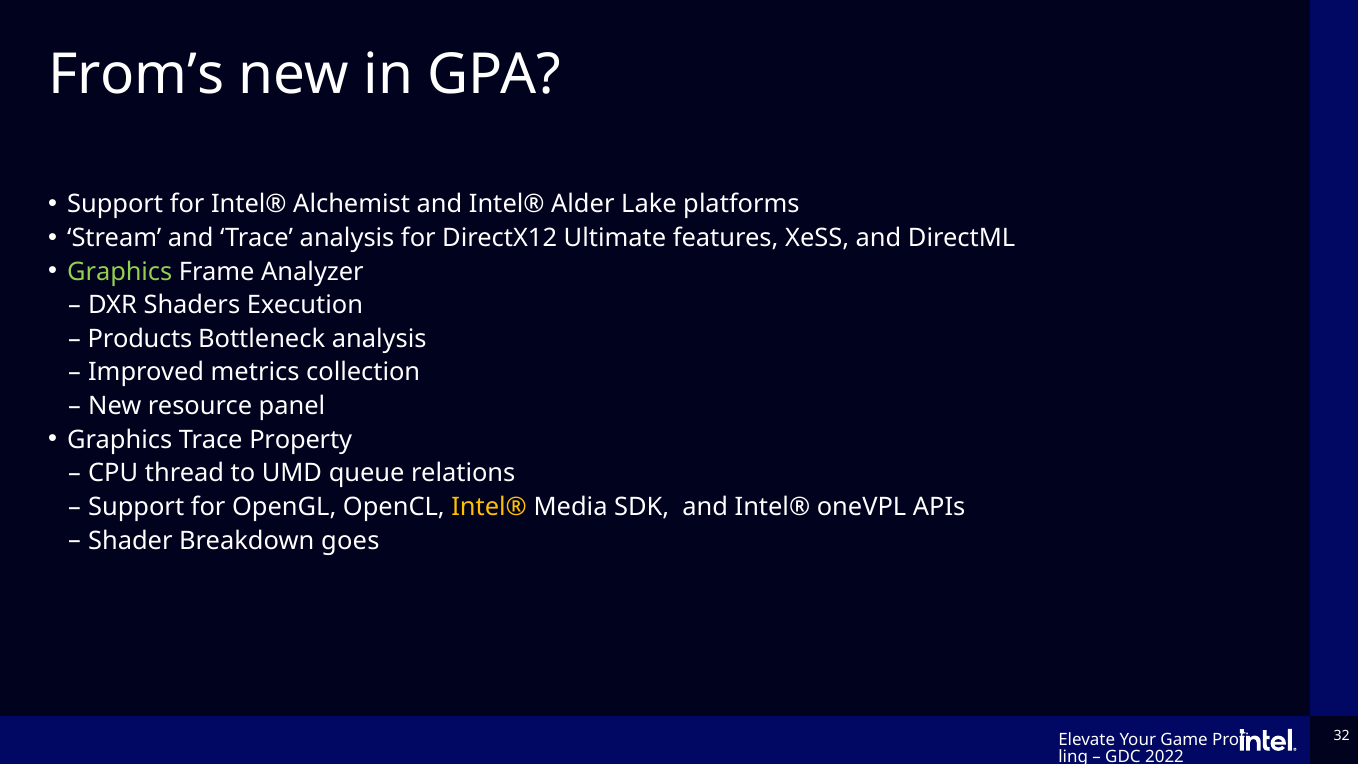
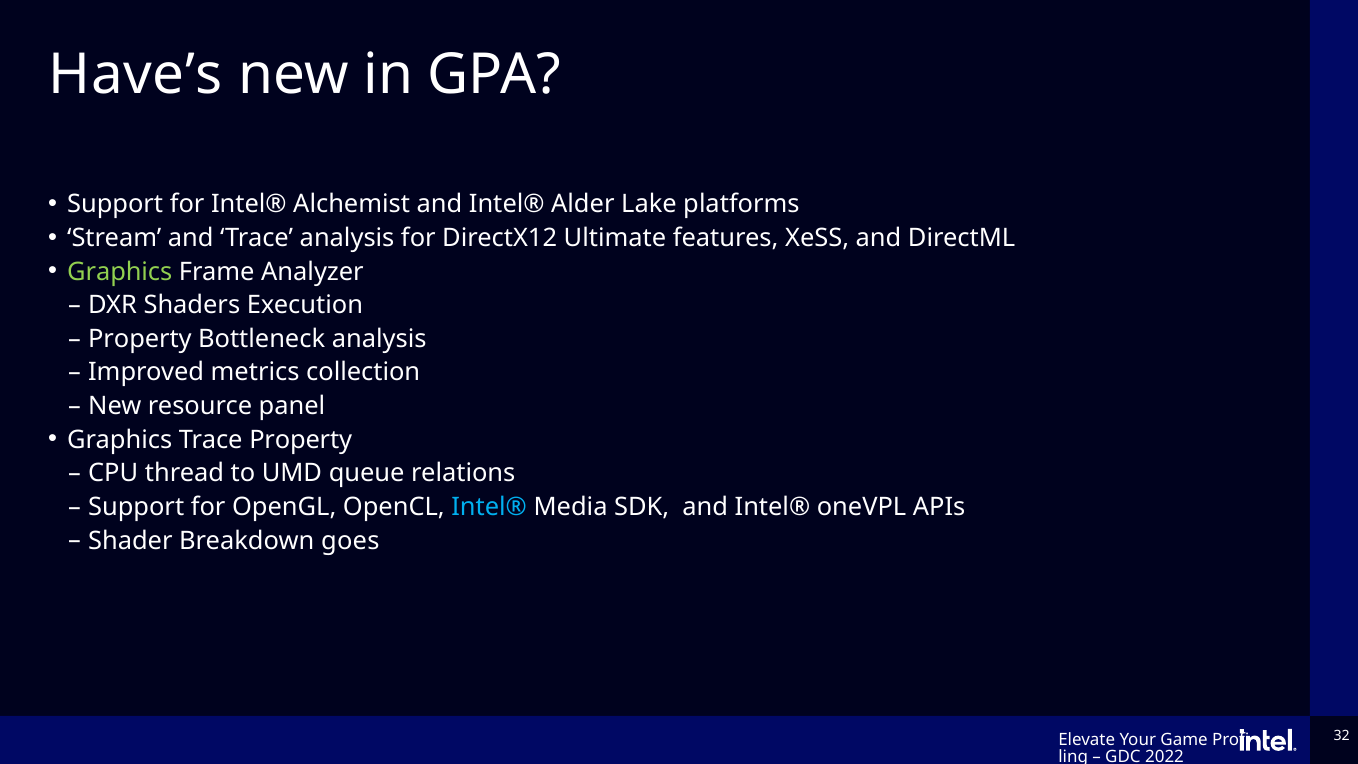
From’s: From’s -> Have’s (136, 74)
Products: Products -> Property (140, 339)
Intel® colour: yellow -> light blue (489, 507)
